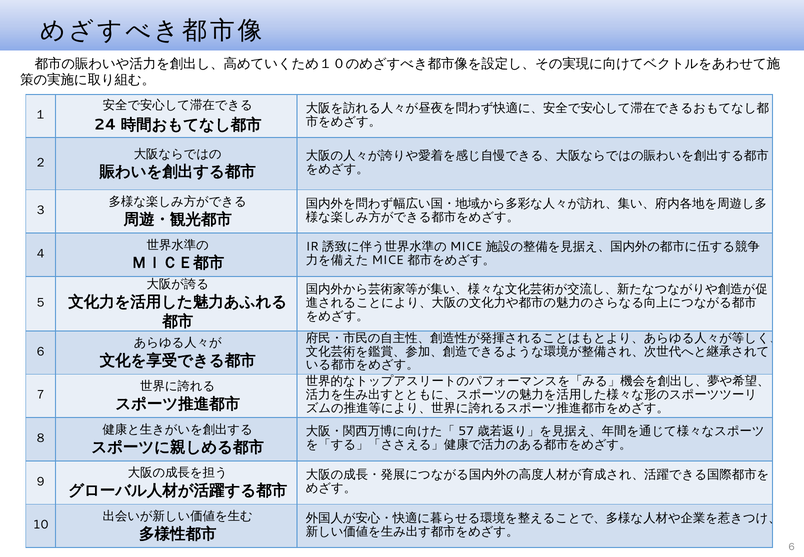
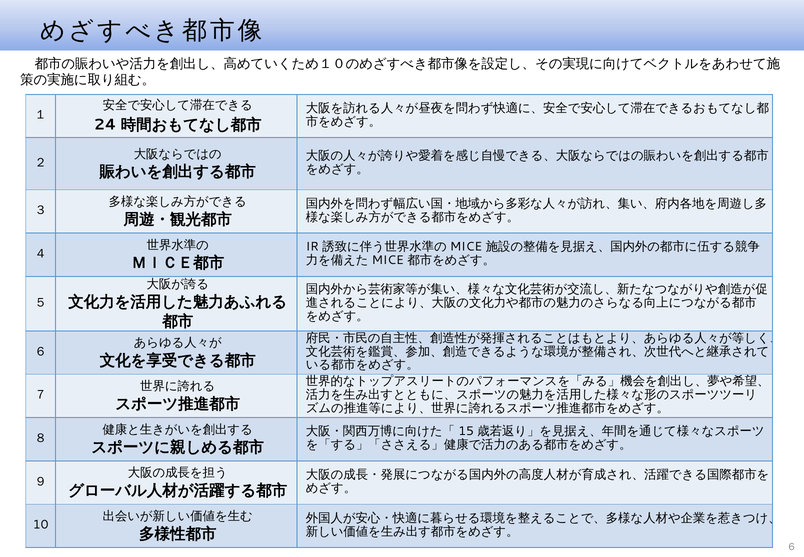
57: 57 -> 15 (466, 431)
